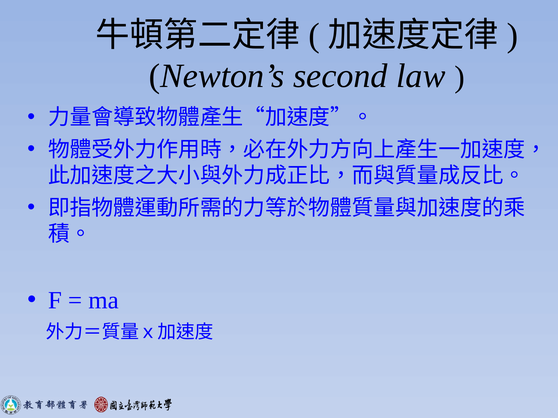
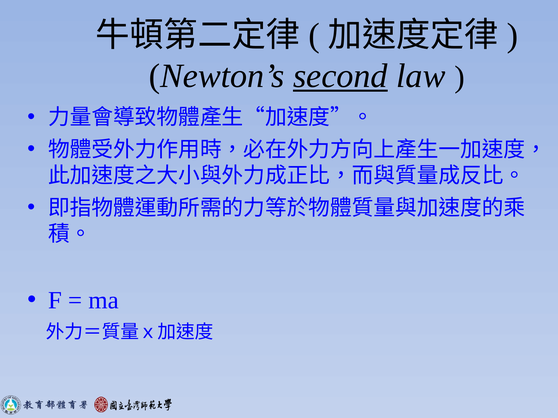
second underline: none -> present (340, 76)
